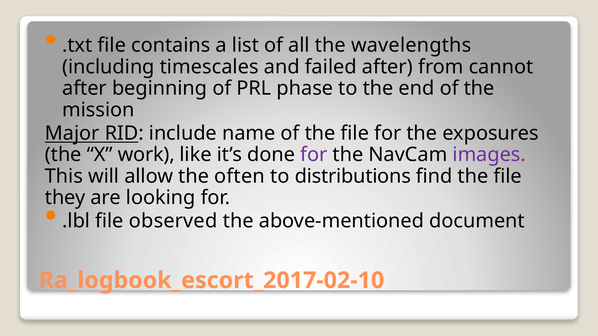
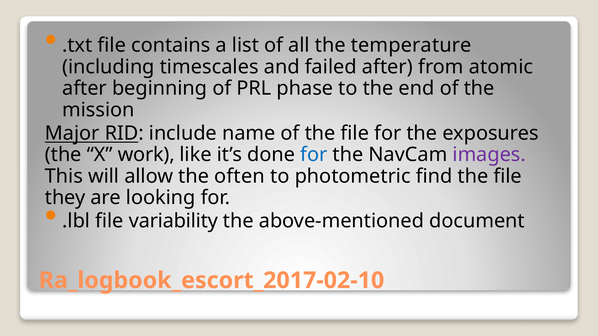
wavelengths: wavelengths -> temperature (411, 45)
cannot: cannot -> atomic (501, 67)
for colour: purple -> blue (314, 155)
distributions: distributions -> photometric (353, 176)
observed: observed -> variability (173, 221)
